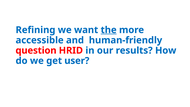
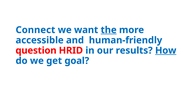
Refining: Refining -> Connect (35, 30)
How underline: none -> present (166, 50)
user: user -> goal (77, 61)
